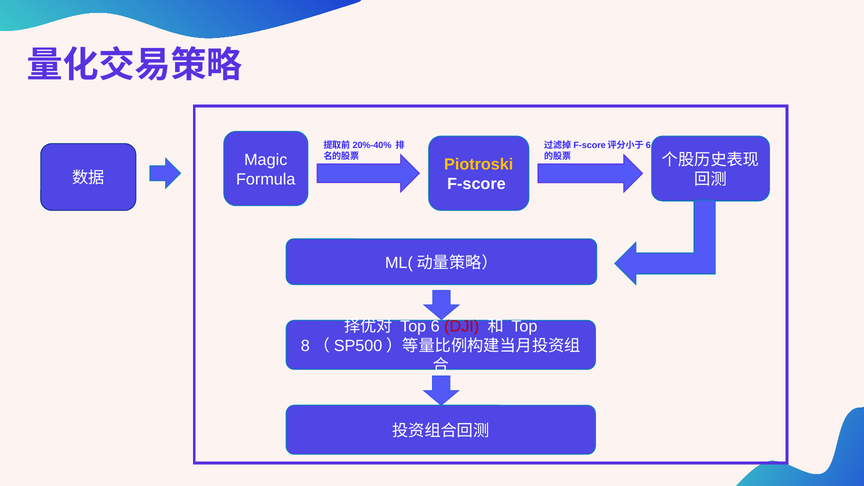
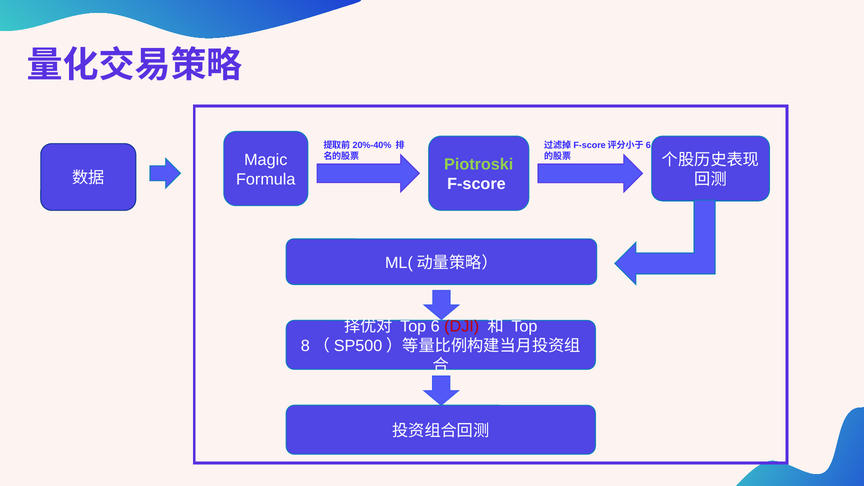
Piotroski colour: yellow -> light green (479, 165)
